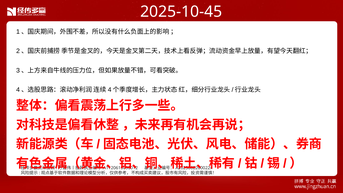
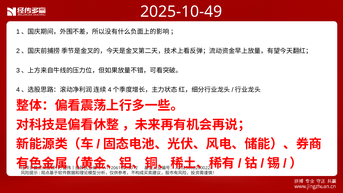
2025-10-45: 2025-10-45 -> 2025-10-49 (181, 12)
